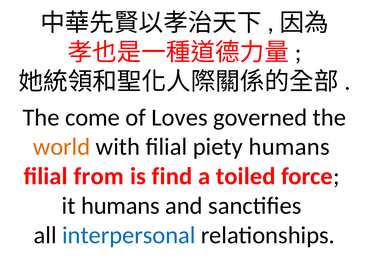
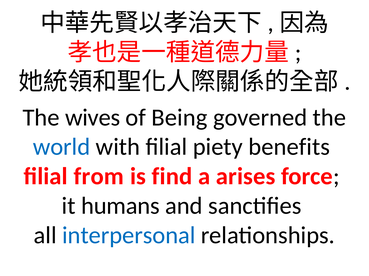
come: come -> wives (93, 118)
Loves: Loves -> Being (179, 118)
world colour: orange -> blue (62, 147)
piety humans: humans -> benefits (289, 147)
toiled: toiled -> arises (246, 177)
